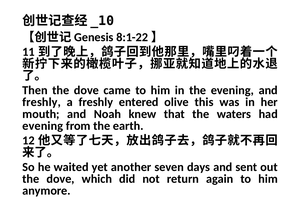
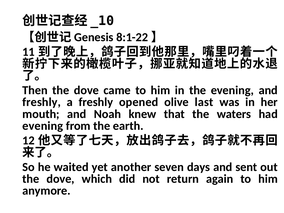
entered: entered -> opened (139, 102)
this: this -> last (204, 102)
